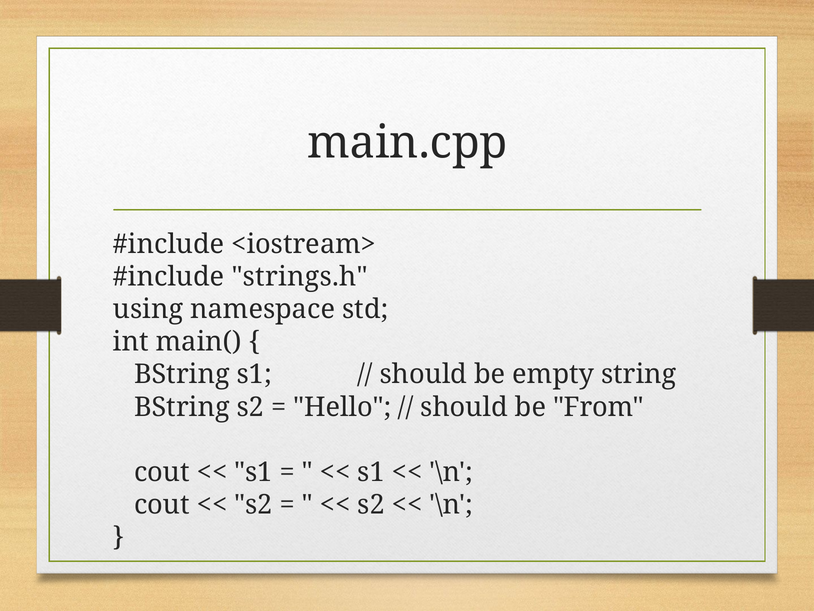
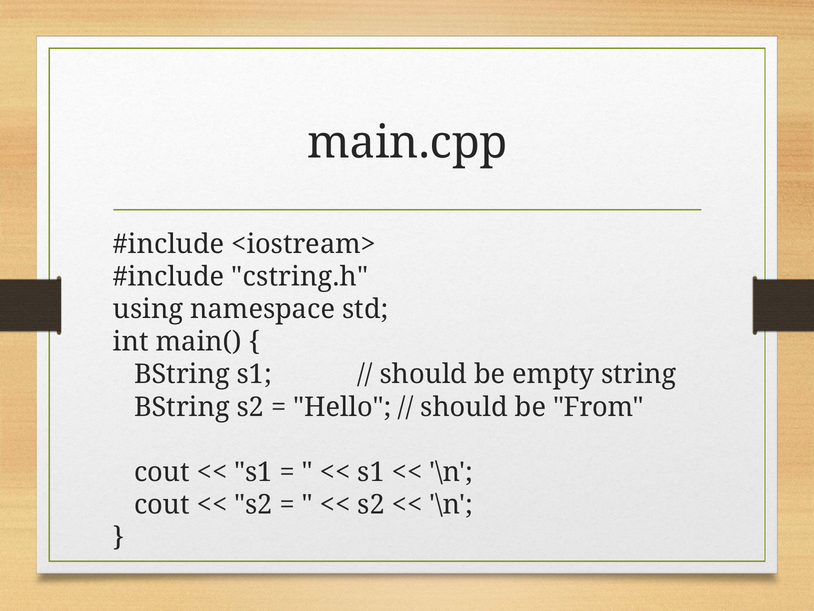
strings.h: strings.h -> cstring.h (300, 276)
